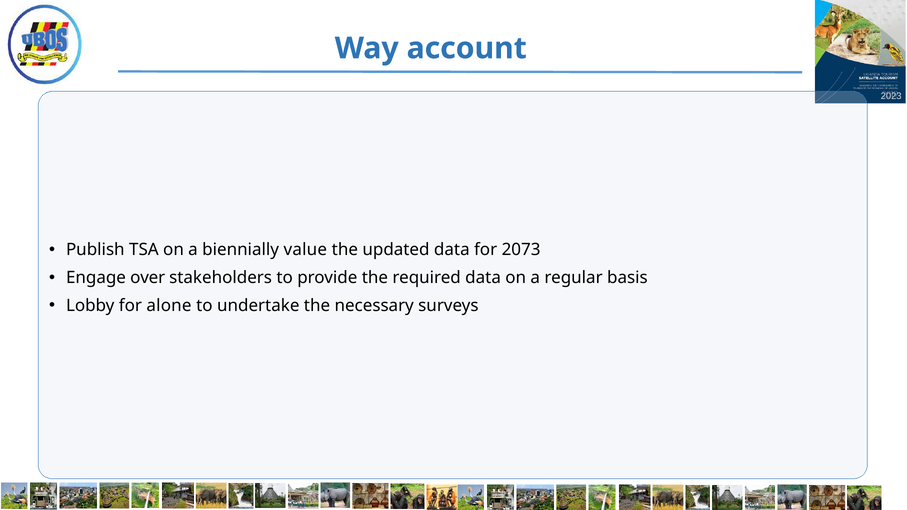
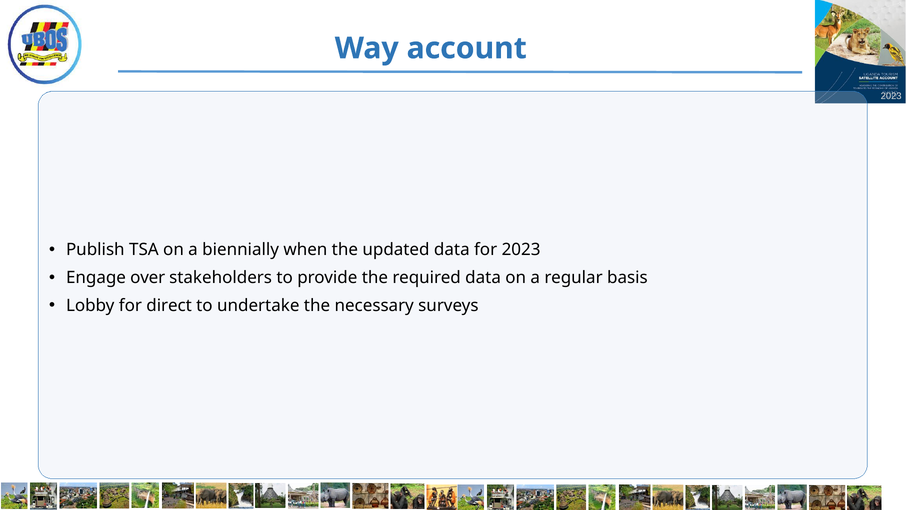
value: value -> when (305, 250)
for 2073: 2073 -> 2023 (521, 250)
alone: alone -> direct (169, 306)
